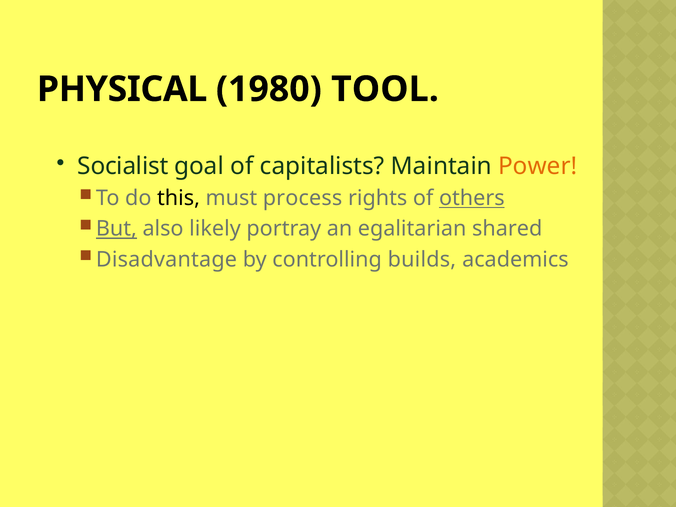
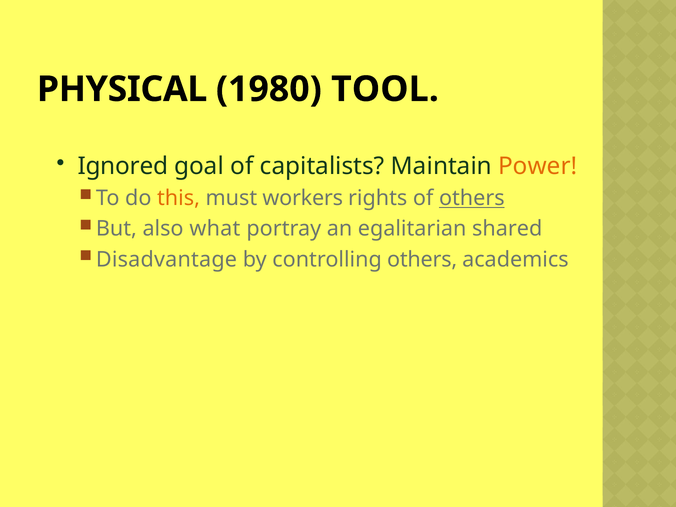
Socialist: Socialist -> Ignored (123, 166)
this colour: black -> orange (178, 198)
process: process -> workers (303, 198)
But underline: present -> none (116, 229)
likely: likely -> what (215, 229)
controlling builds: builds -> others (422, 259)
